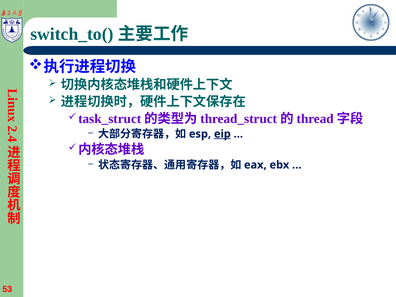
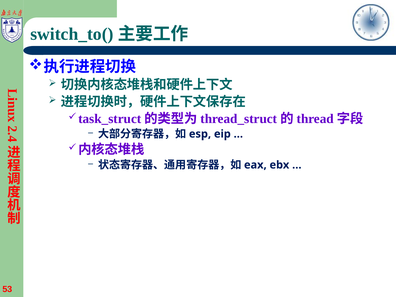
eip underline: present -> none (222, 134)
